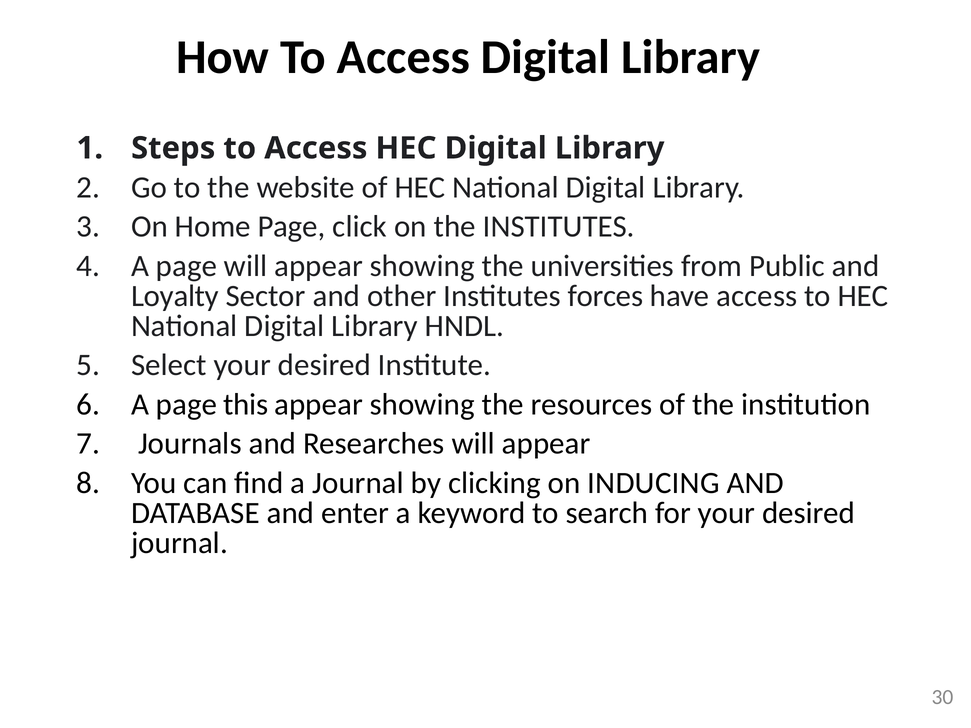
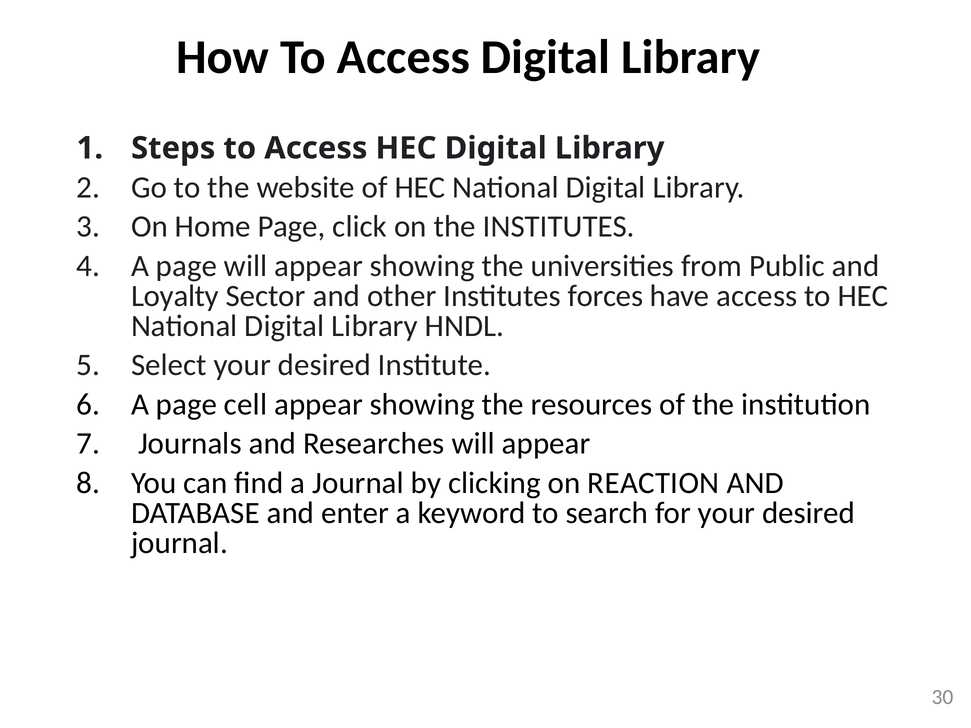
this: this -> cell (246, 405)
INDUCING: INDUCING -> REACTION (653, 483)
